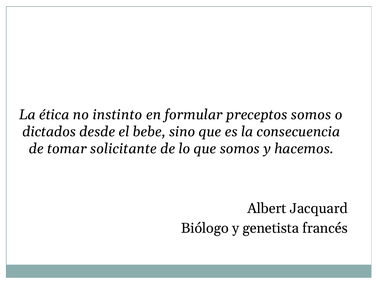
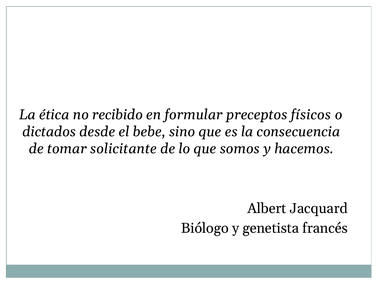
instinto: instinto -> recibido (118, 114)
preceptos somos: somos -> físicos (311, 114)
